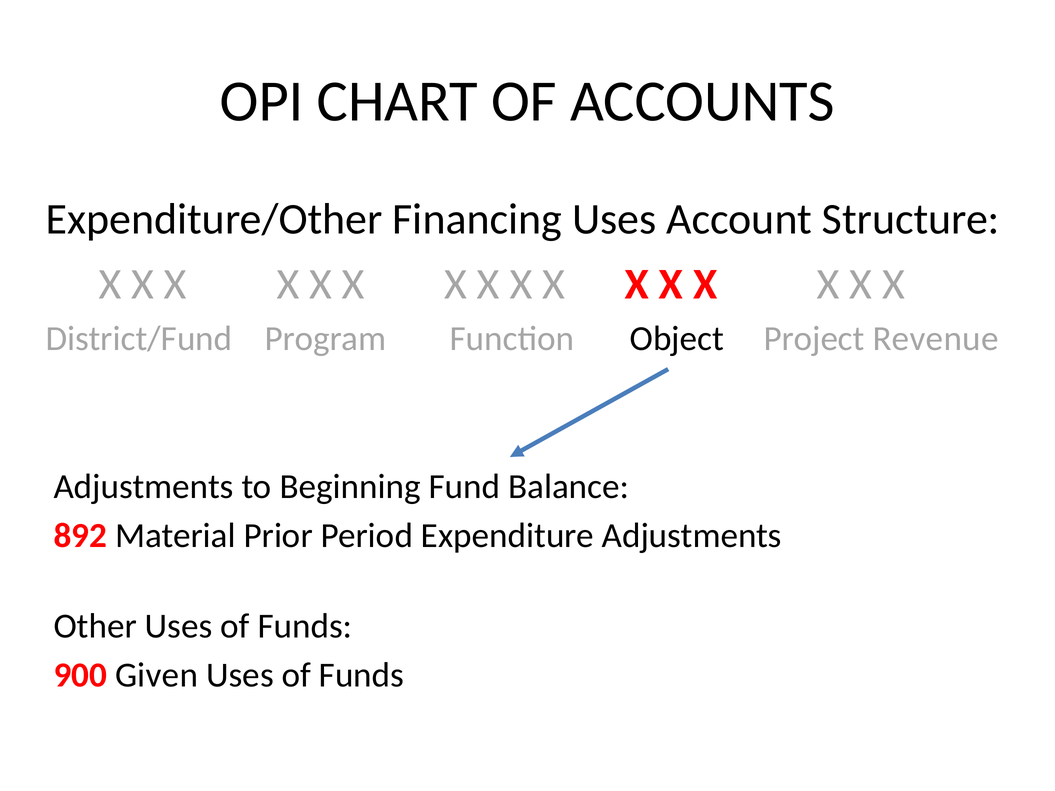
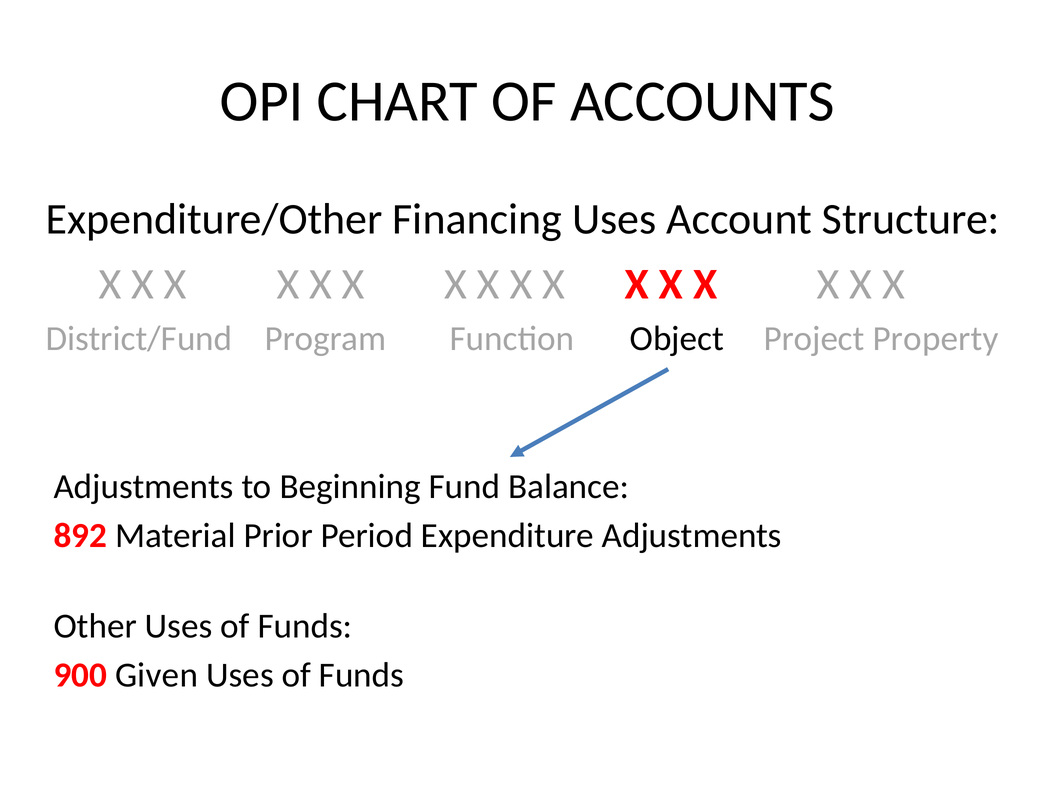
Revenue: Revenue -> Property (936, 339)
